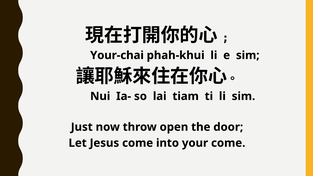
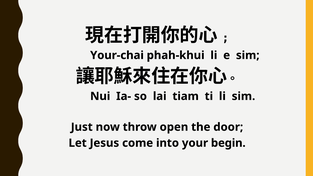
your come: come -> begin (228, 143)
